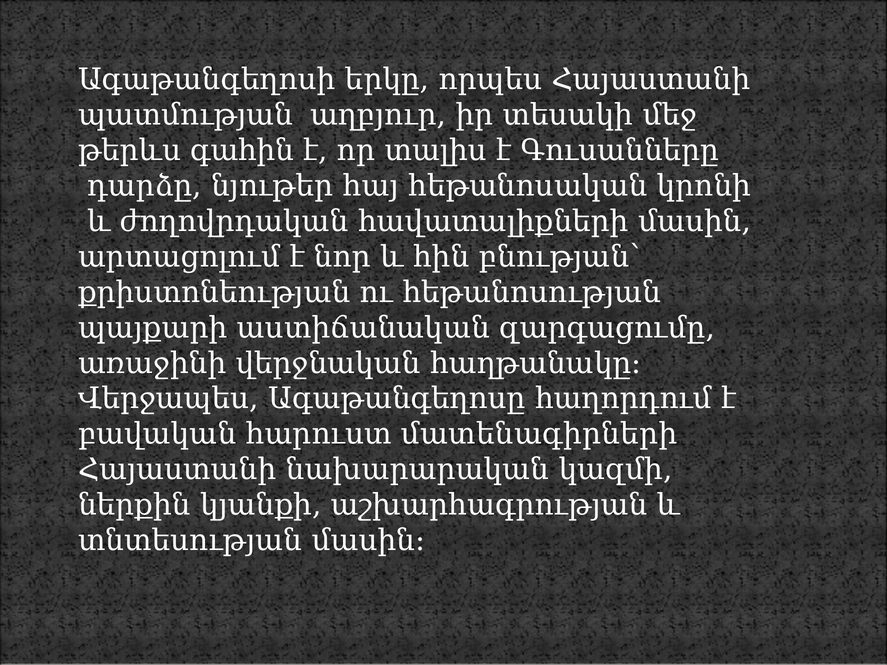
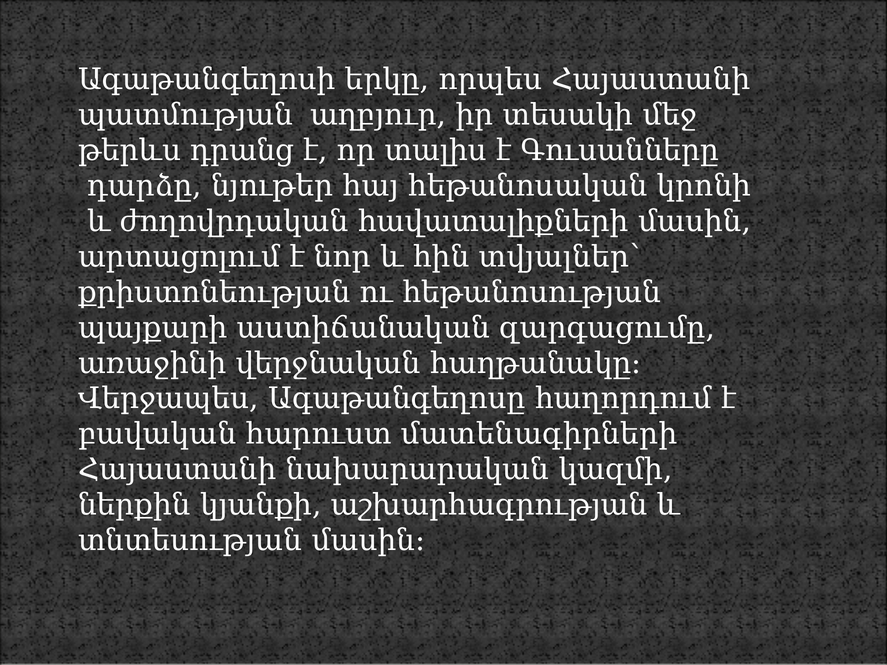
գահին: գահին -> դրանց (242, 151)
բնության՝: բնության՝ -> տվյալներ՝ (559, 257)
